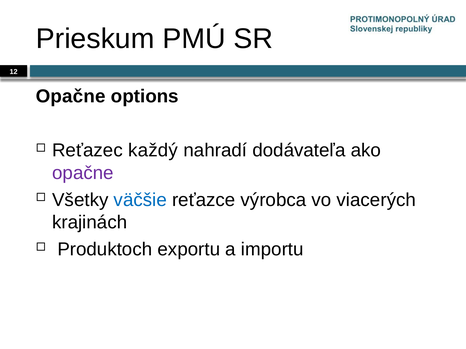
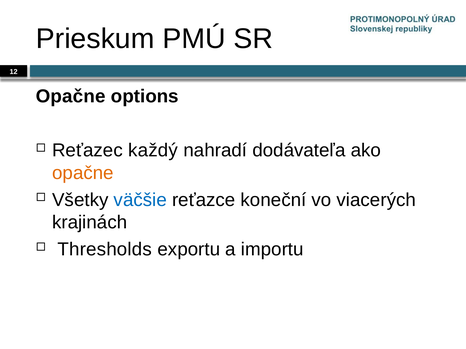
opačne colour: purple -> orange (83, 173)
výrobca: výrobca -> koneční (273, 200)
Produktoch: Produktoch -> Thresholds (105, 250)
